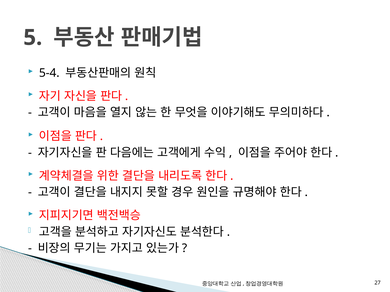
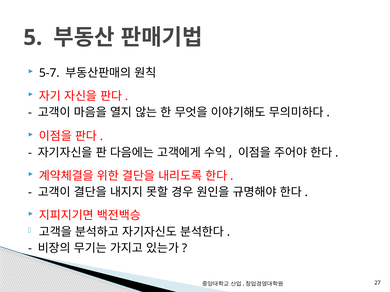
5-4: 5-4 -> 5-7 (49, 73)
